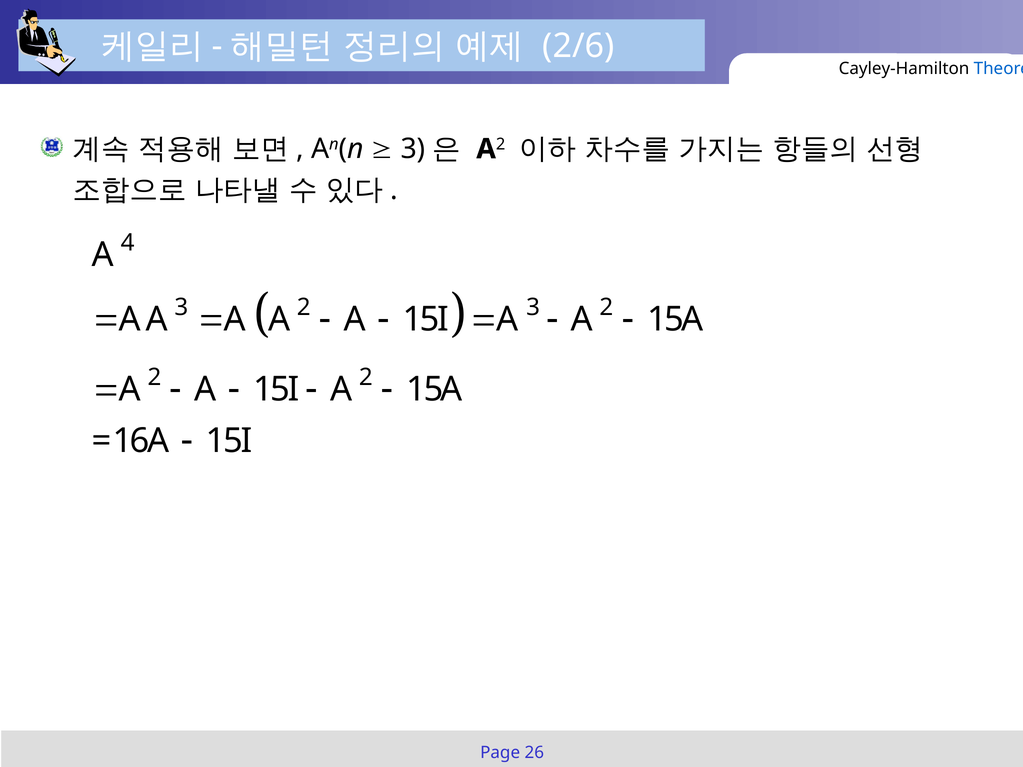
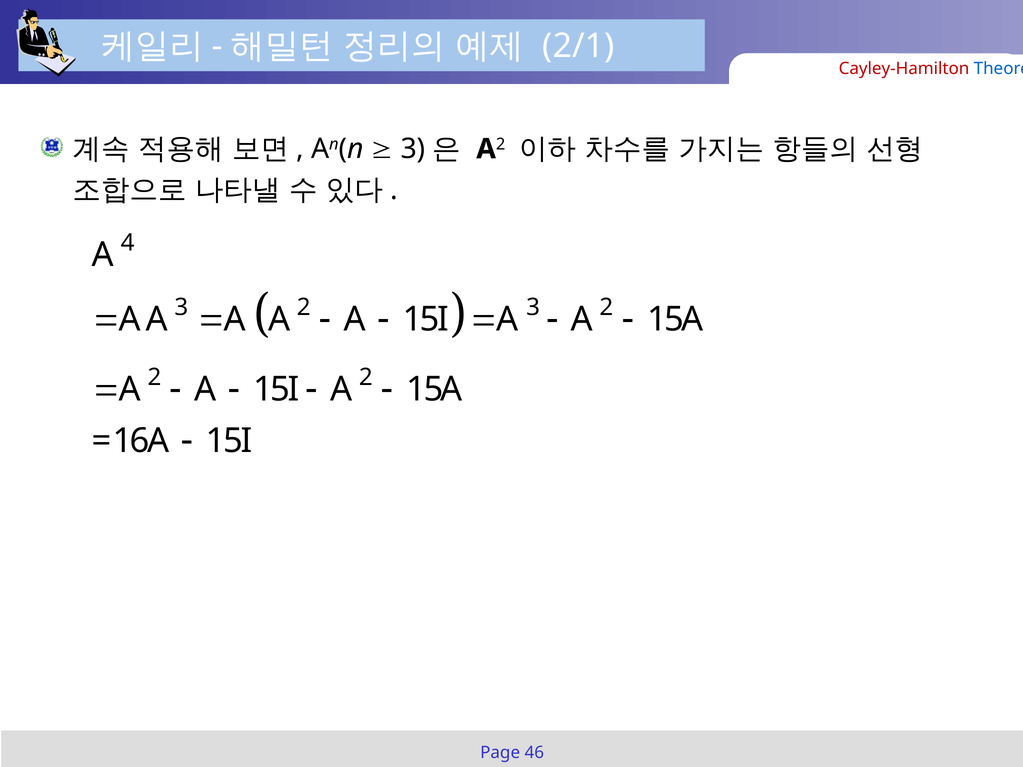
2/6: 2/6 -> 2/1 (578, 46)
Cayley-Hamilton colour: black -> red (904, 69)
26: 26 -> 46 (534, 753)
